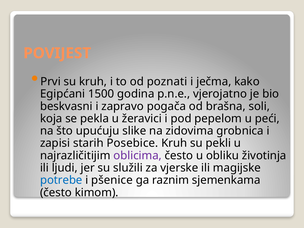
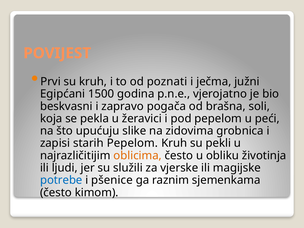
kako: kako -> južni (247, 82)
starih Posebice: Posebice -> Pepelom (132, 143)
oblicima colour: purple -> orange (138, 156)
